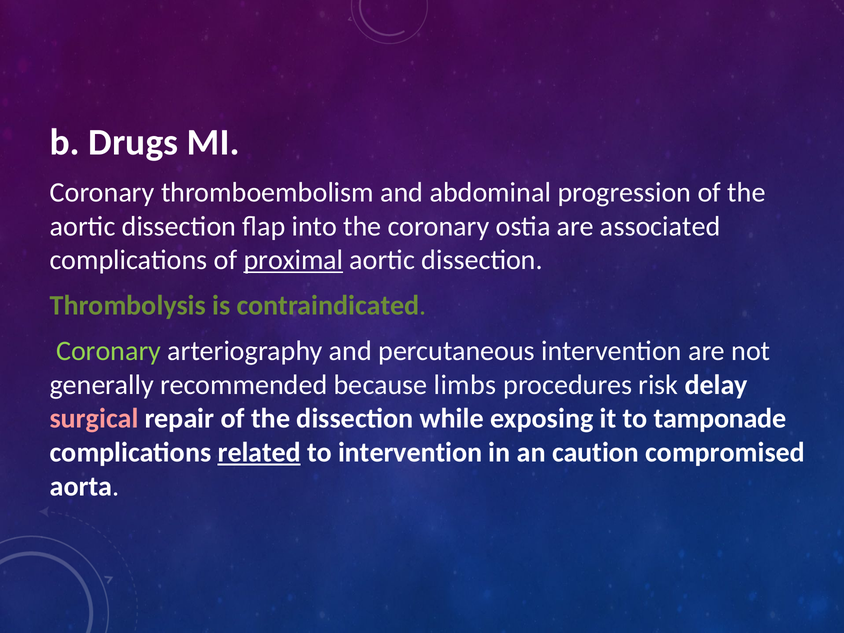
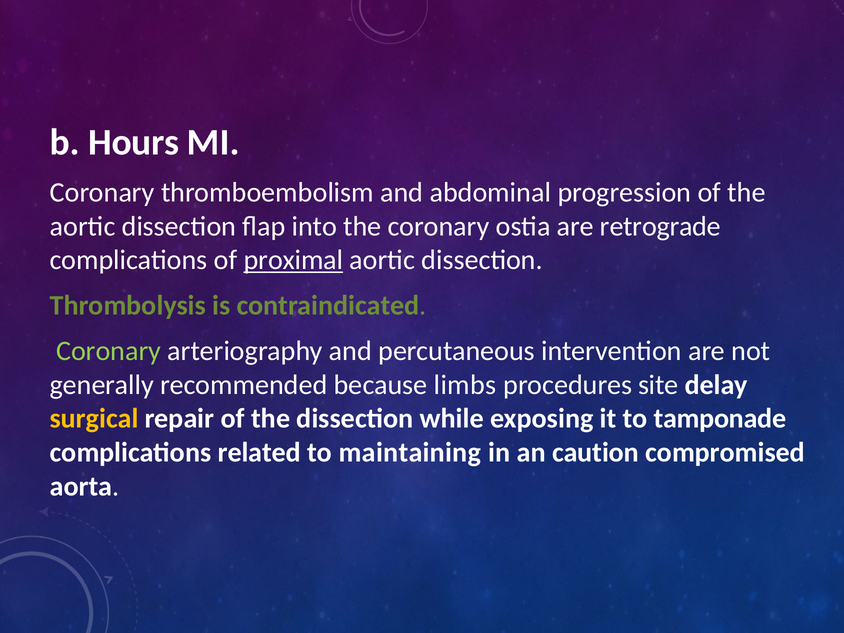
Drugs: Drugs -> Hours (134, 142)
associated: associated -> retrograde (660, 226)
risk: risk -> site (658, 385)
surgical colour: pink -> yellow (94, 419)
related underline: present -> none (259, 452)
to intervention: intervention -> maintaining (410, 452)
